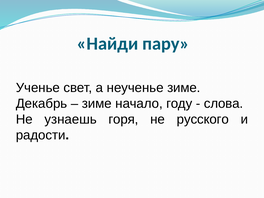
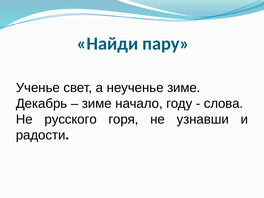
узнаешь: узнаешь -> русского (71, 119)
русского: русского -> узнавши (203, 119)
